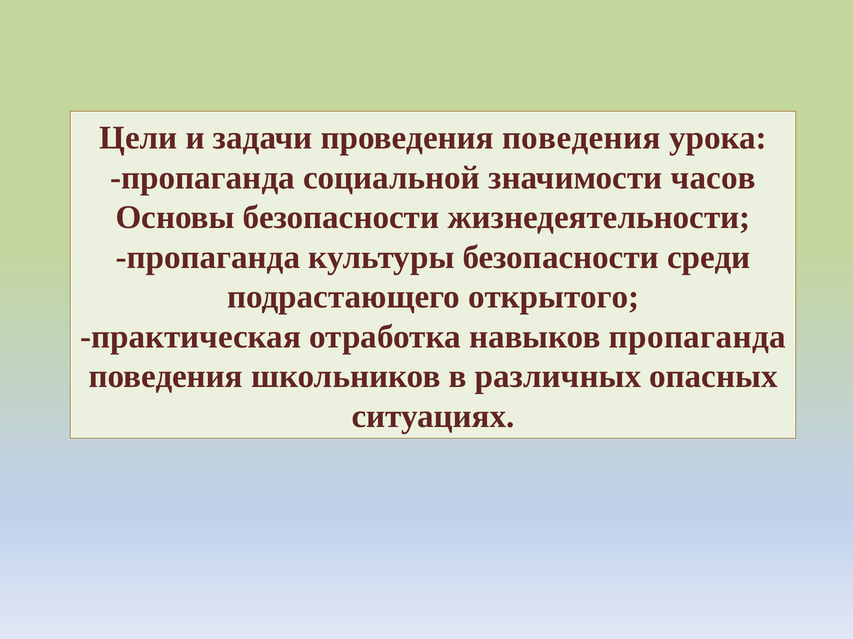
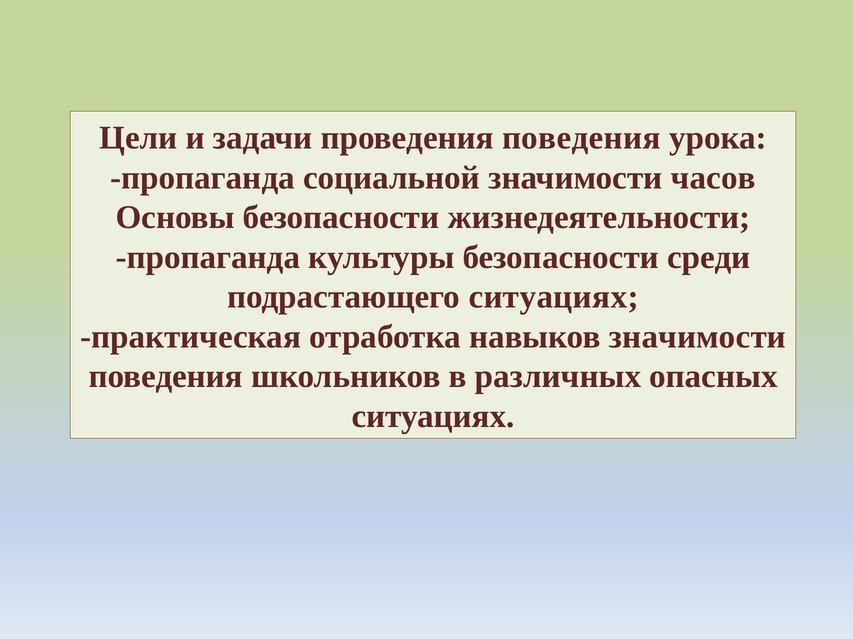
подрастающего открытого: открытого -> ситуациях (554, 297)
навыков пропаганда: пропаганда -> значимости (697, 337)
